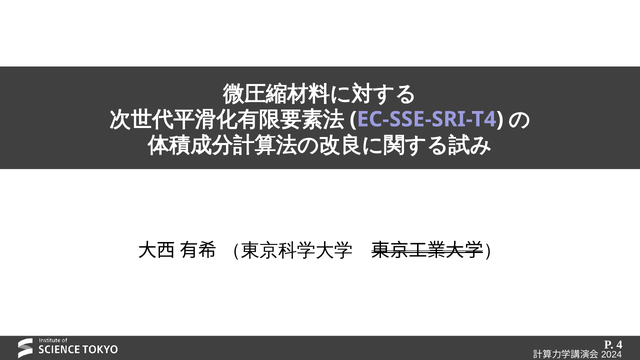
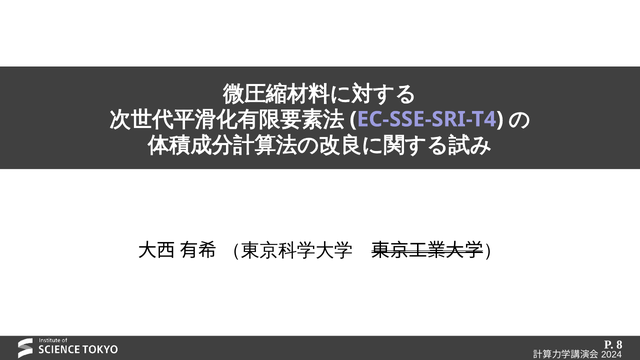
4: 4 -> 8 (619, 345)
